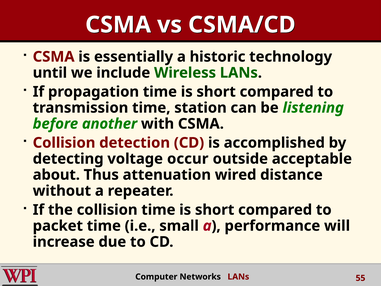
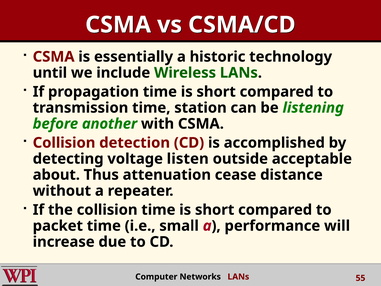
occur: occur -> listen (188, 159)
wired: wired -> cease (236, 175)
